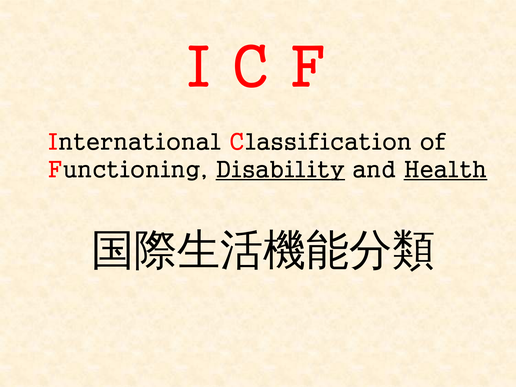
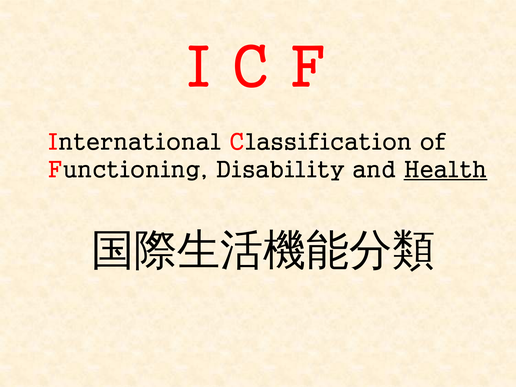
Disability underline: present -> none (280, 170)
